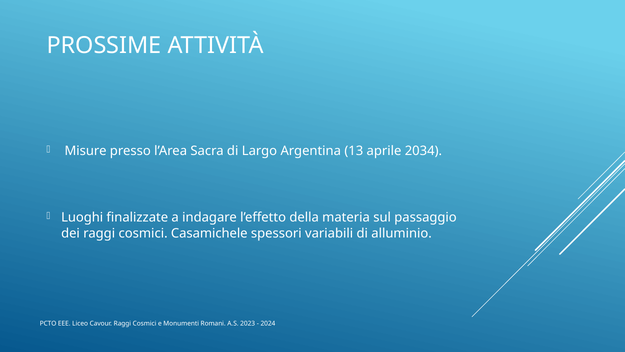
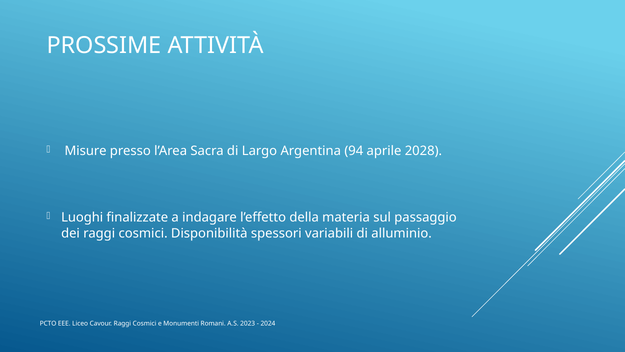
13: 13 -> 94 (354, 151)
2034: 2034 -> 2028 (423, 151)
Casamichele: Casamichele -> Disponibilità (209, 233)
